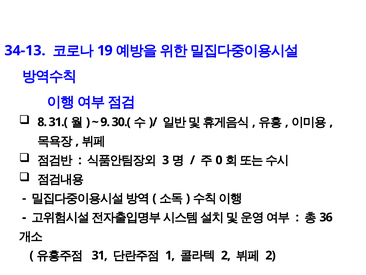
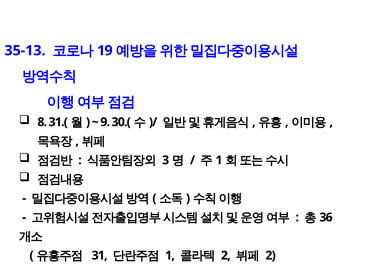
34-13: 34-13 -> 35-13 (25, 50)
0: 0 -> 1 (219, 160)
